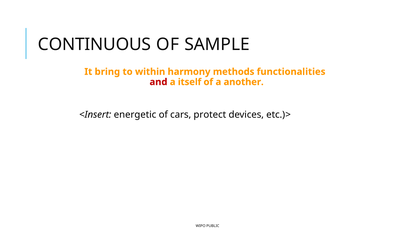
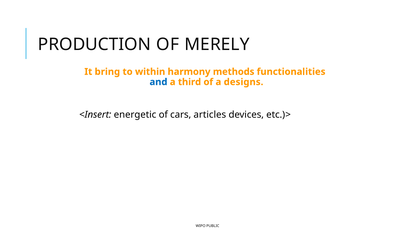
CONTINUOUS: CONTINUOUS -> PRODUCTION (94, 45)
SAMPLE: SAMPLE -> MERELY (217, 45)
and colour: red -> blue (158, 82)
itself: itself -> third (190, 82)
another: another -> designs (244, 82)
protect: protect -> articles (210, 115)
